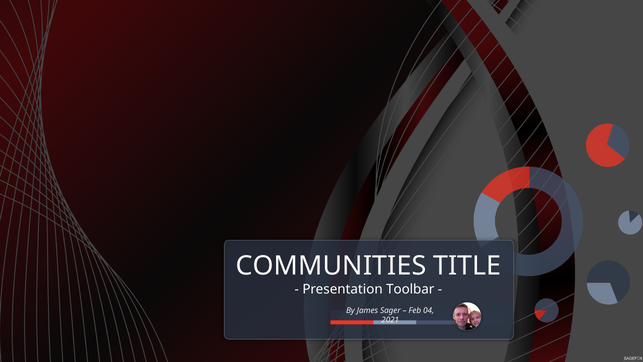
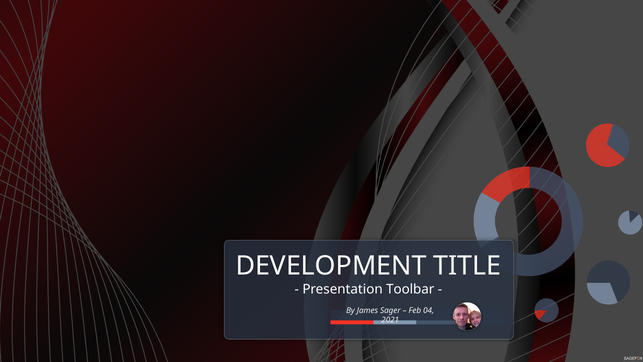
COMMUNITIES: COMMUNITIES -> DEVELOPMENT (331, 266)
